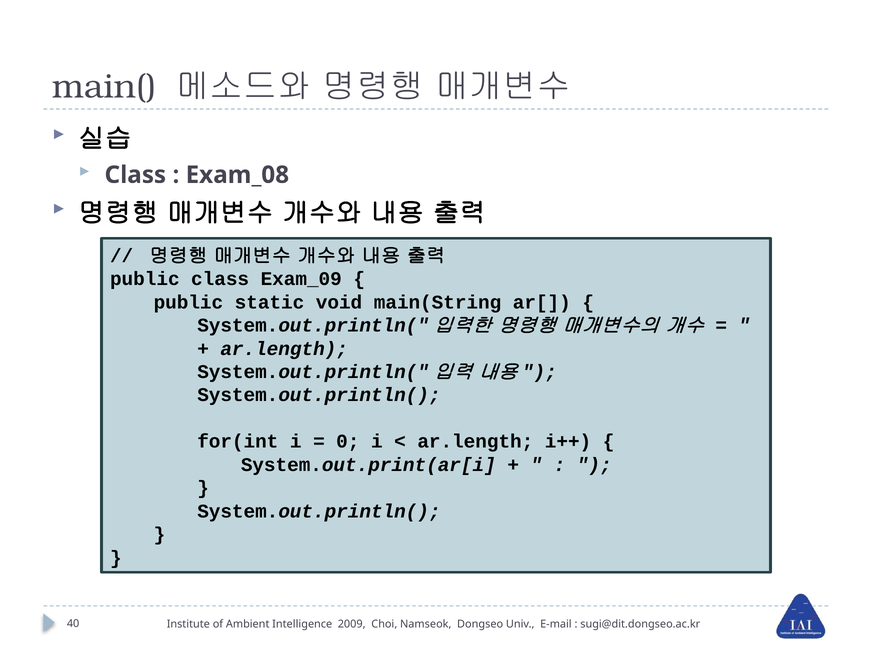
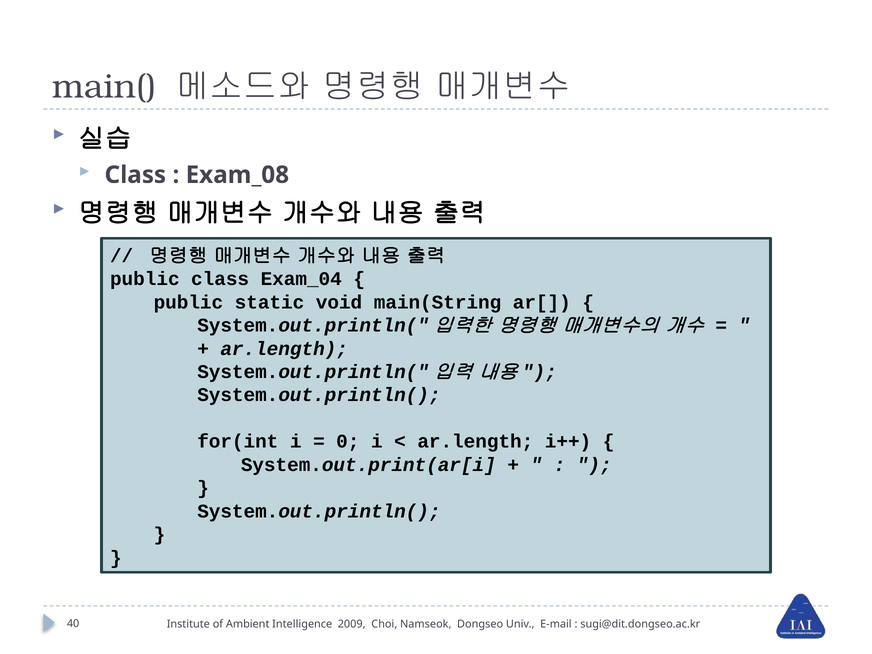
Exam_09: Exam_09 -> Exam_04 (301, 279)
